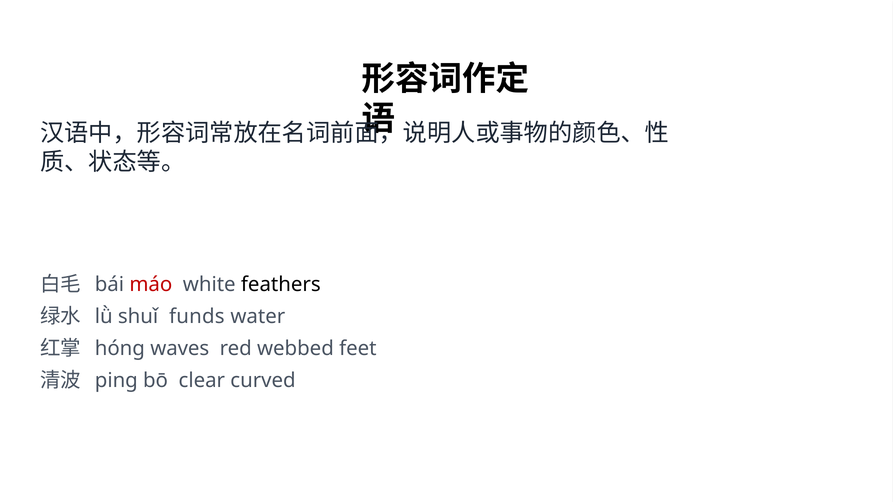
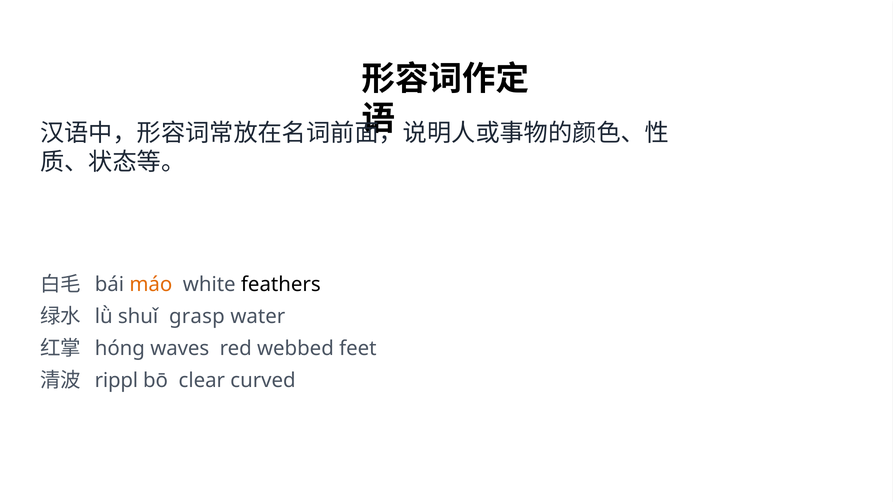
máo colour: red -> orange (151, 285)
funds: funds -> grasp (197, 317)
ping: ping -> rippl (116, 381)
